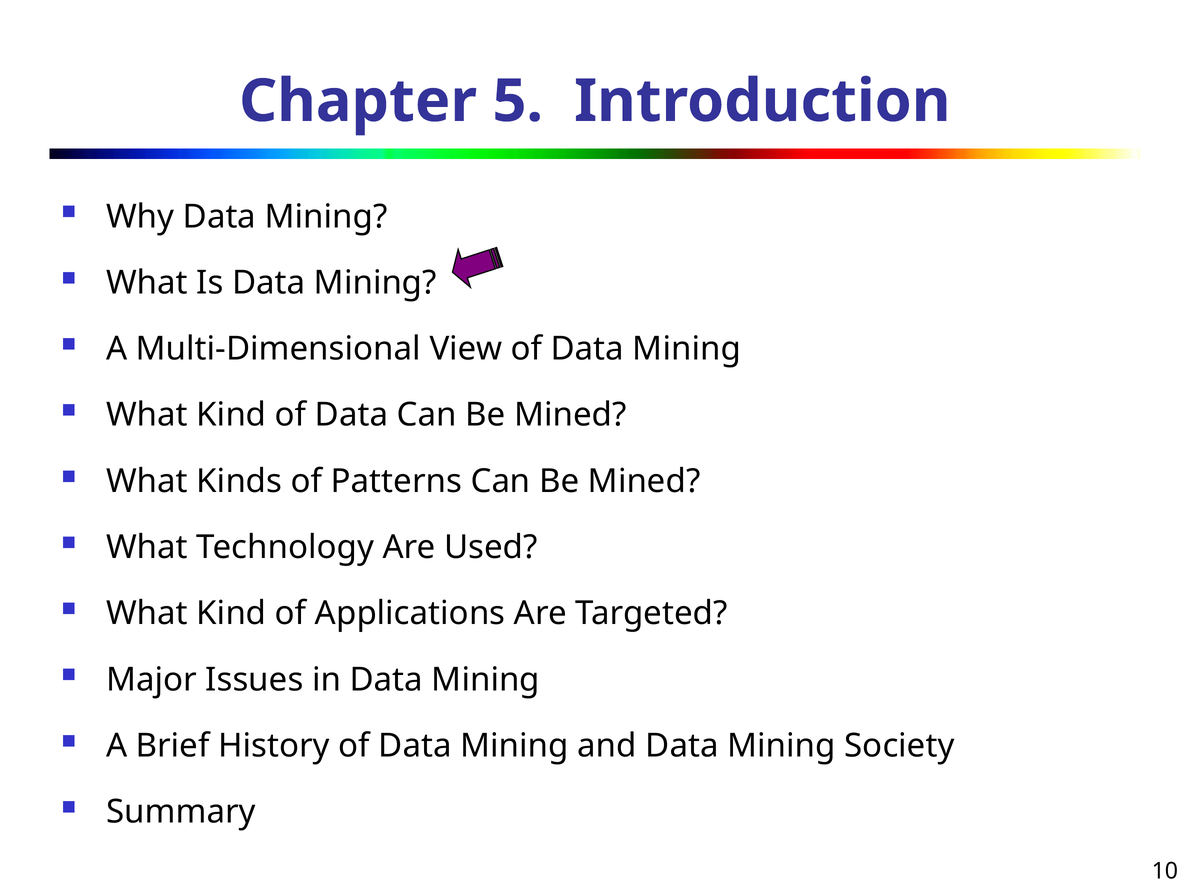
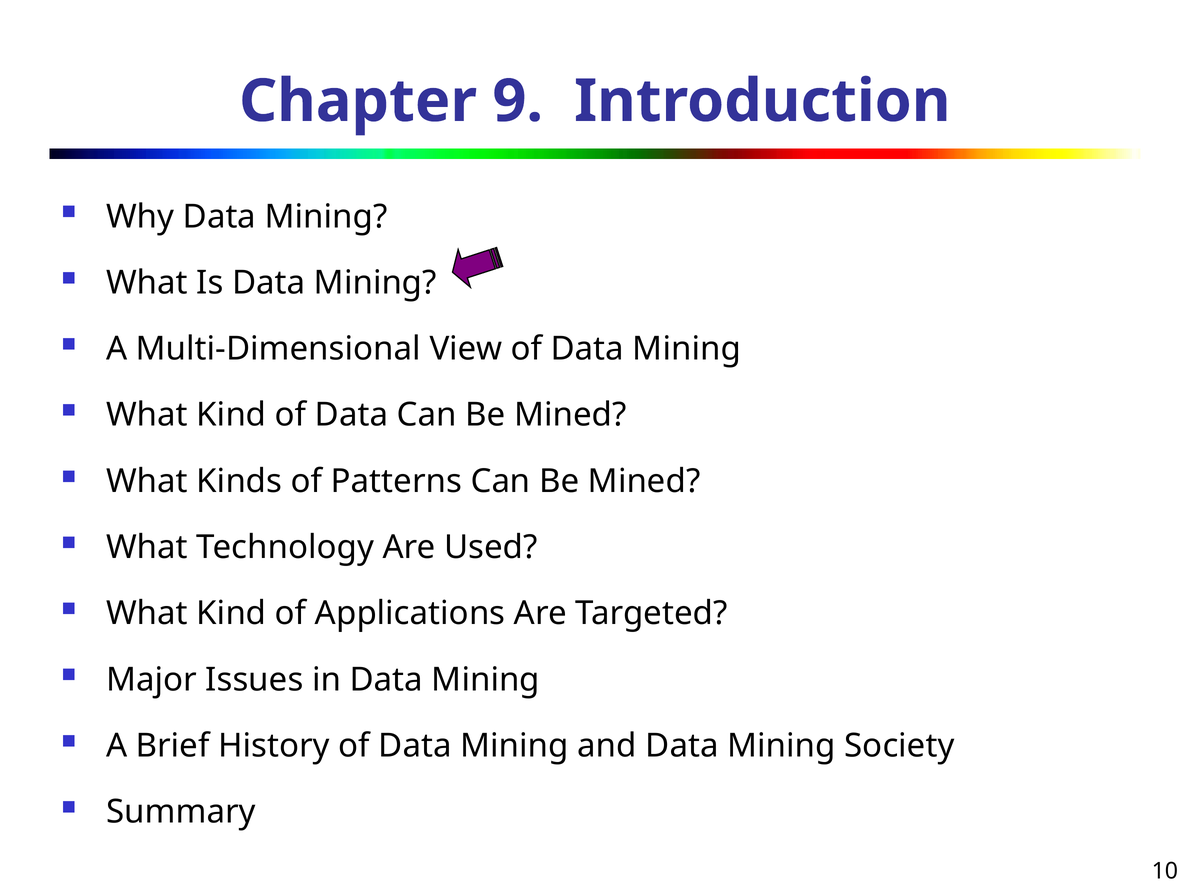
5: 5 -> 9 (518, 101)
